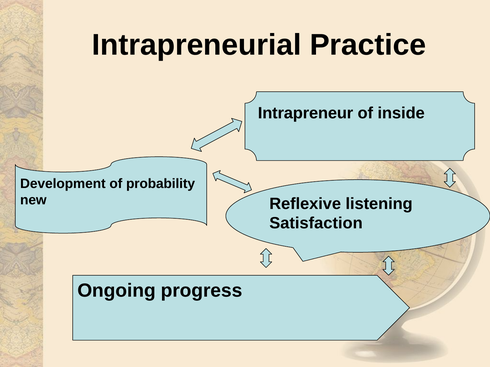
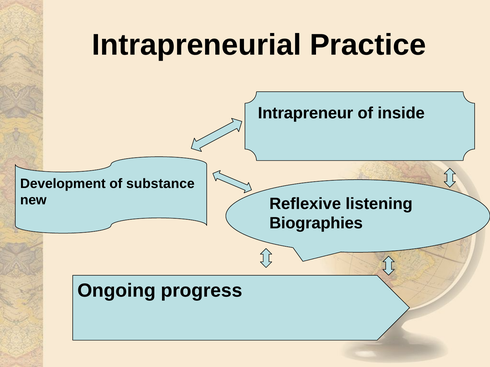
probability: probability -> substance (160, 184)
Satisfaction: Satisfaction -> Biographies (316, 224)
